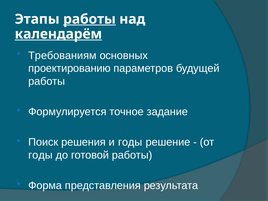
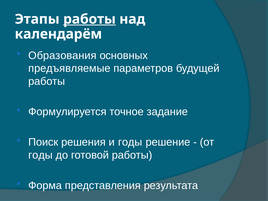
календарём underline: present -> none (58, 34)
Требованиям: Требованиям -> Образования (62, 55)
проектированию: проектированию -> предъявляемые (69, 68)
